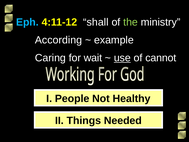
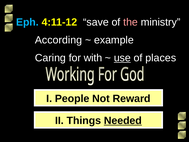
shall: shall -> save (96, 22)
the colour: light green -> pink (131, 22)
wait: wait -> with (93, 58)
cannot: cannot -> places (161, 58)
Healthy: Healthy -> Reward (132, 98)
Needed underline: none -> present (123, 120)
